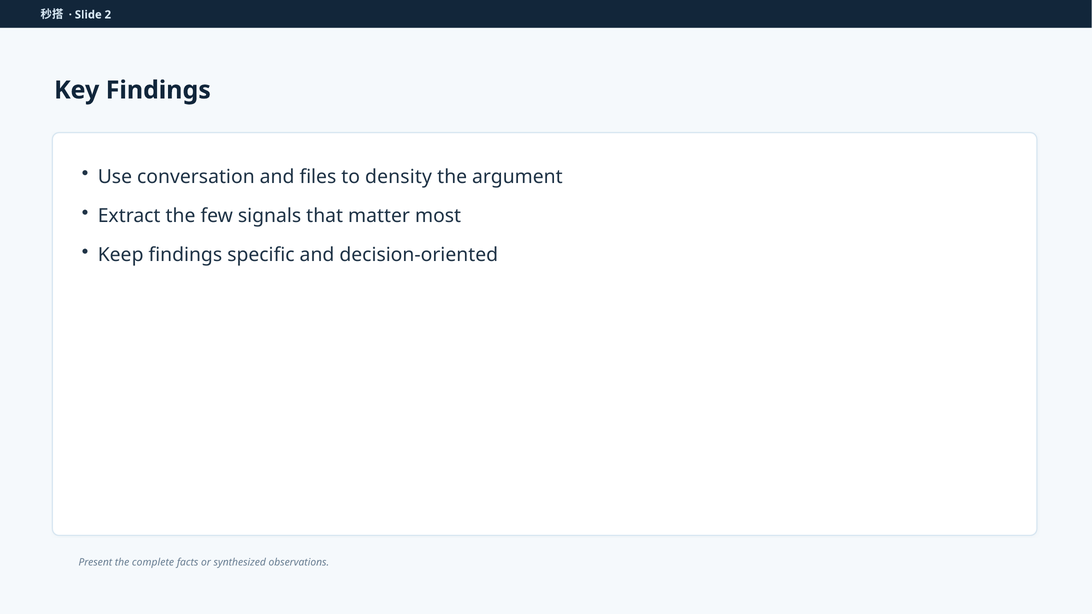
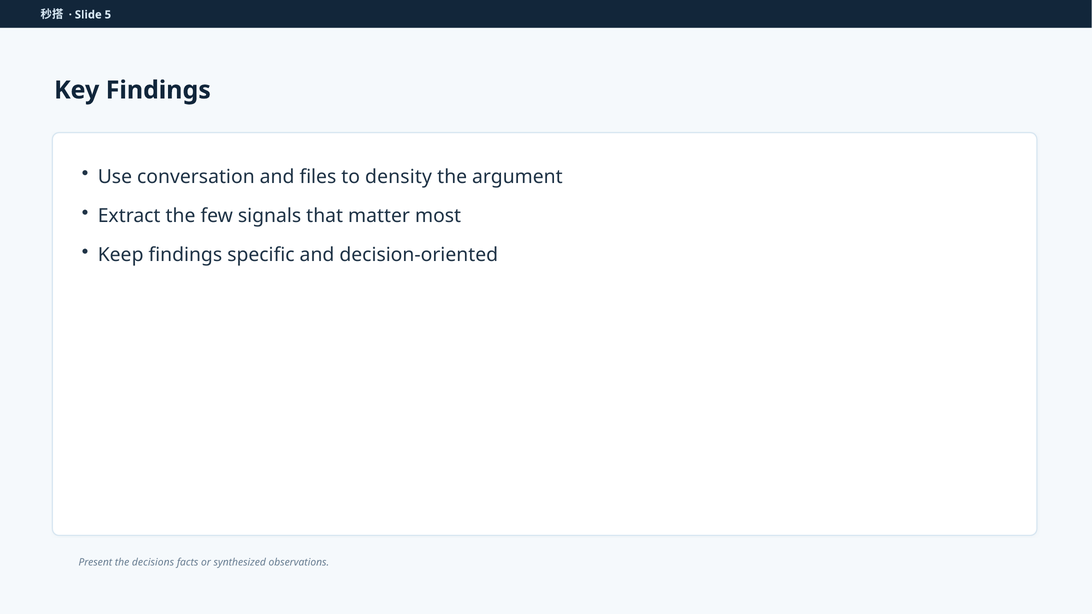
2: 2 -> 5 (108, 15)
complete: complete -> decisions (153, 563)
